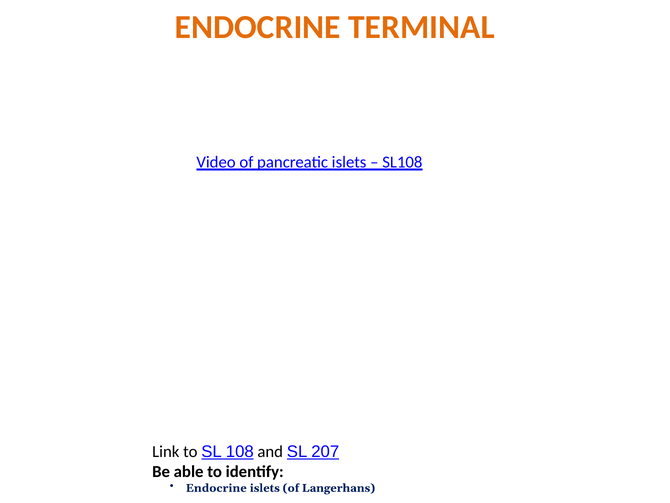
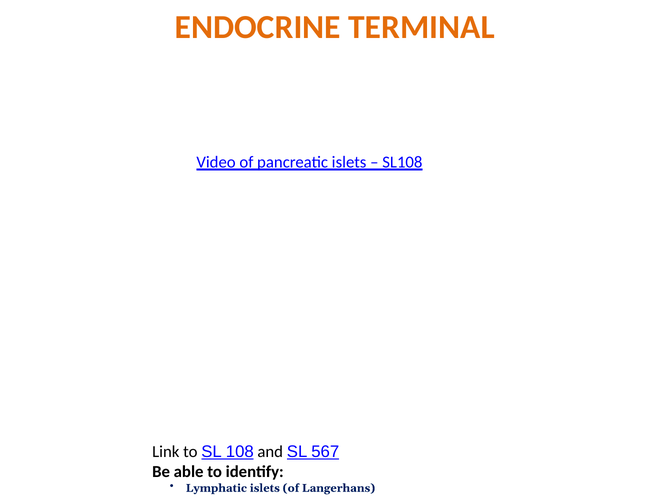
207: 207 -> 567 (325, 451)
Endocrine: Endocrine -> Lymphatic (216, 488)
